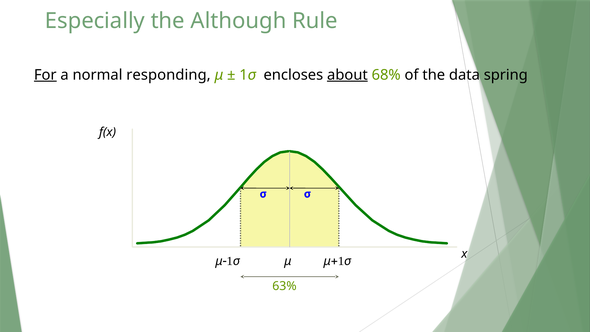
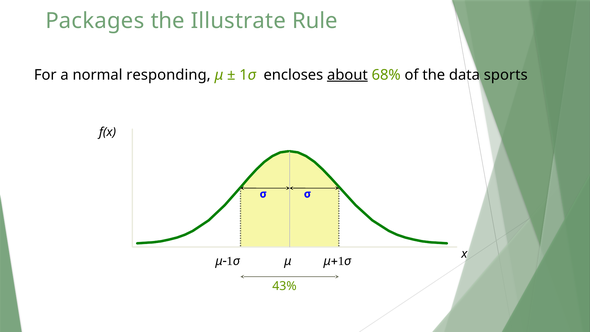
Especially: Especially -> Packages (95, 21)
Although: Although -> Illustrate (238, 21)
For underline: present -> none (45, 75)
spring: spring -> sports (506, 75)
63%: 63% -> 43% (284, 286)
